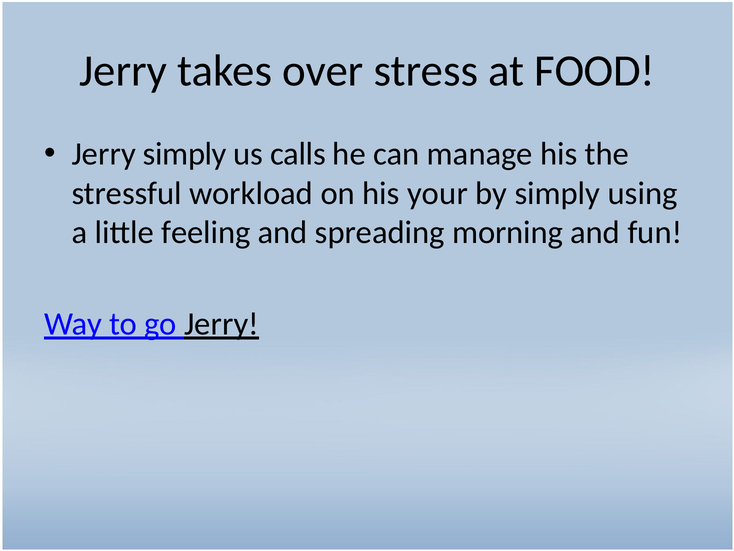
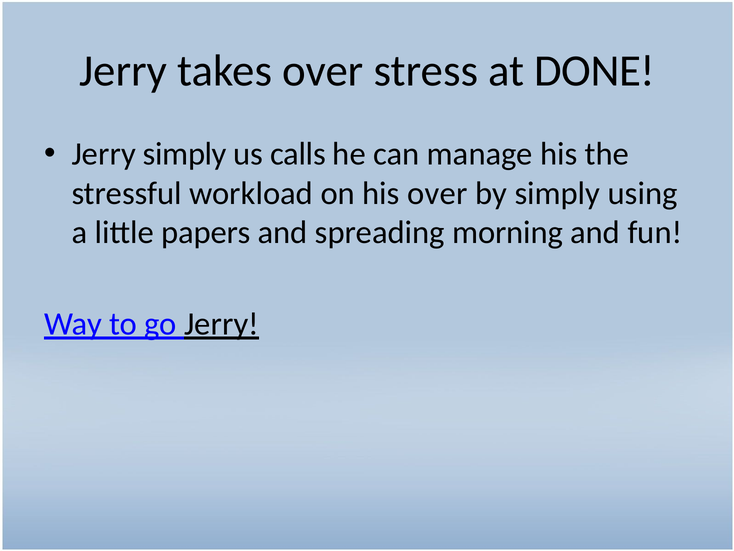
FOOD: FOOD -> DONE (595, 71)
his your: your -> over (437, 193)
feeling: feeling -> papers (206, 232)
